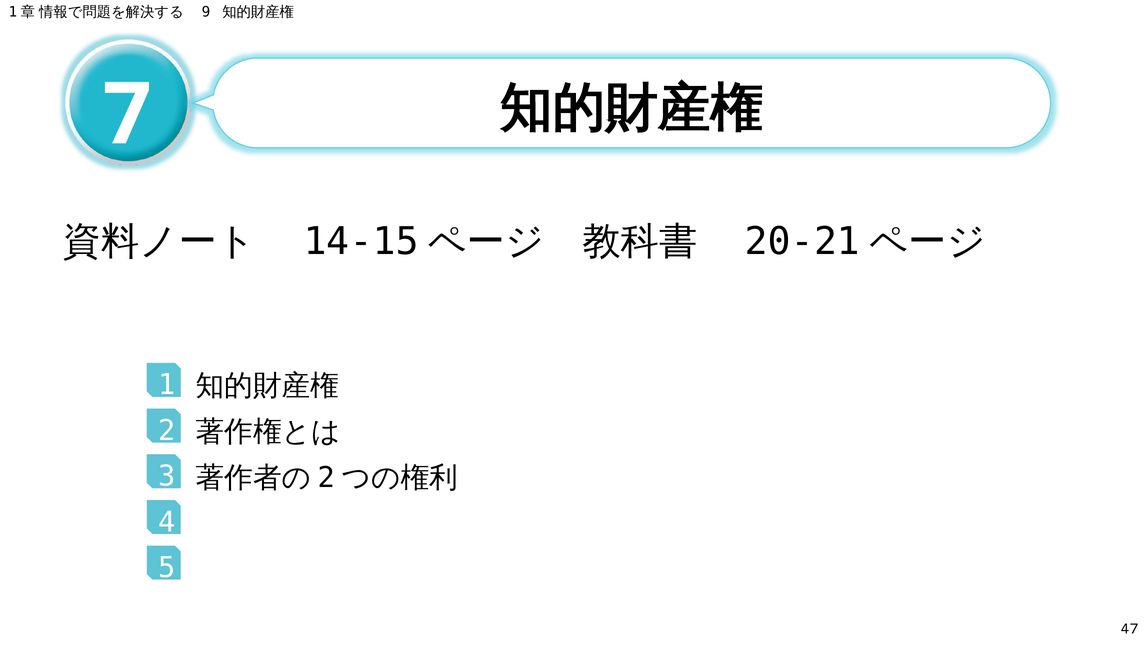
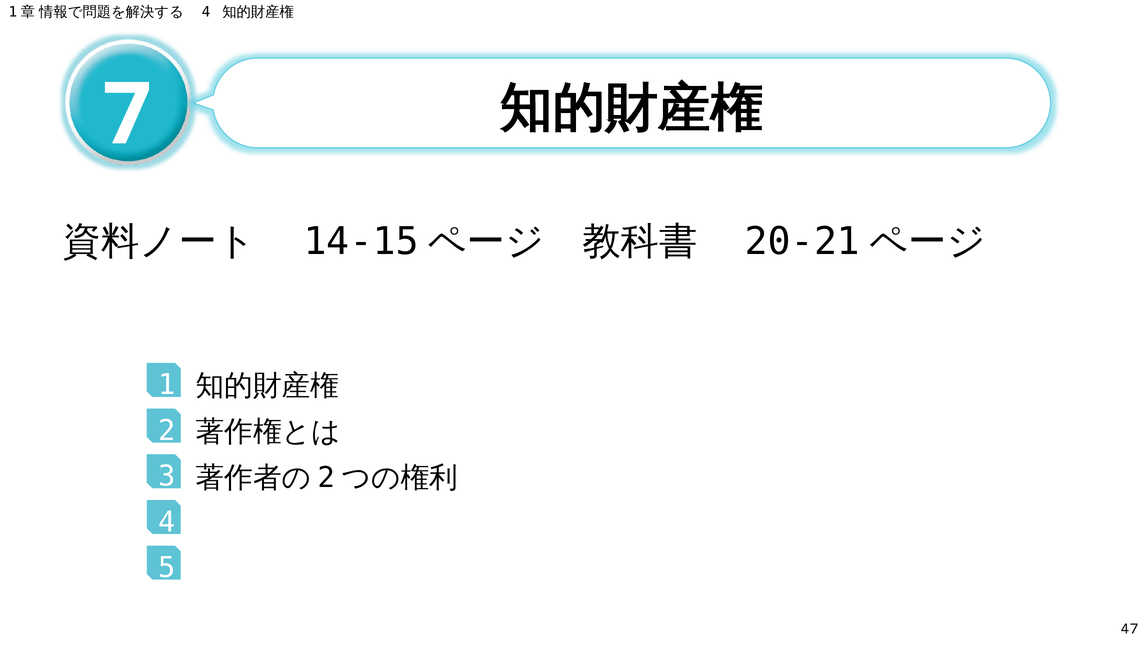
9: 9 -> 4 (206, 12)
